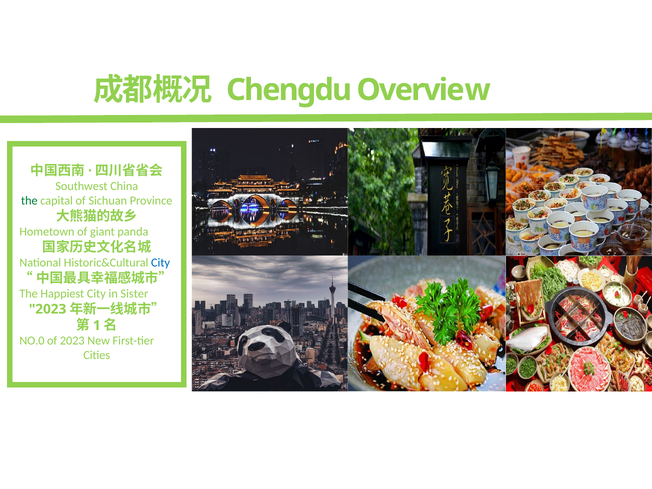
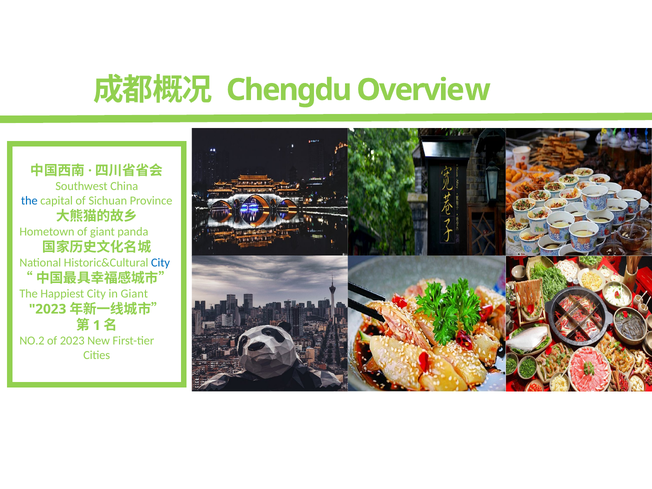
the colour: green -> blue (29, 201)
in Sister: Sister -> Giant (134, 294)
NO.0: NO.0 -> NO.2 (32, 341)
